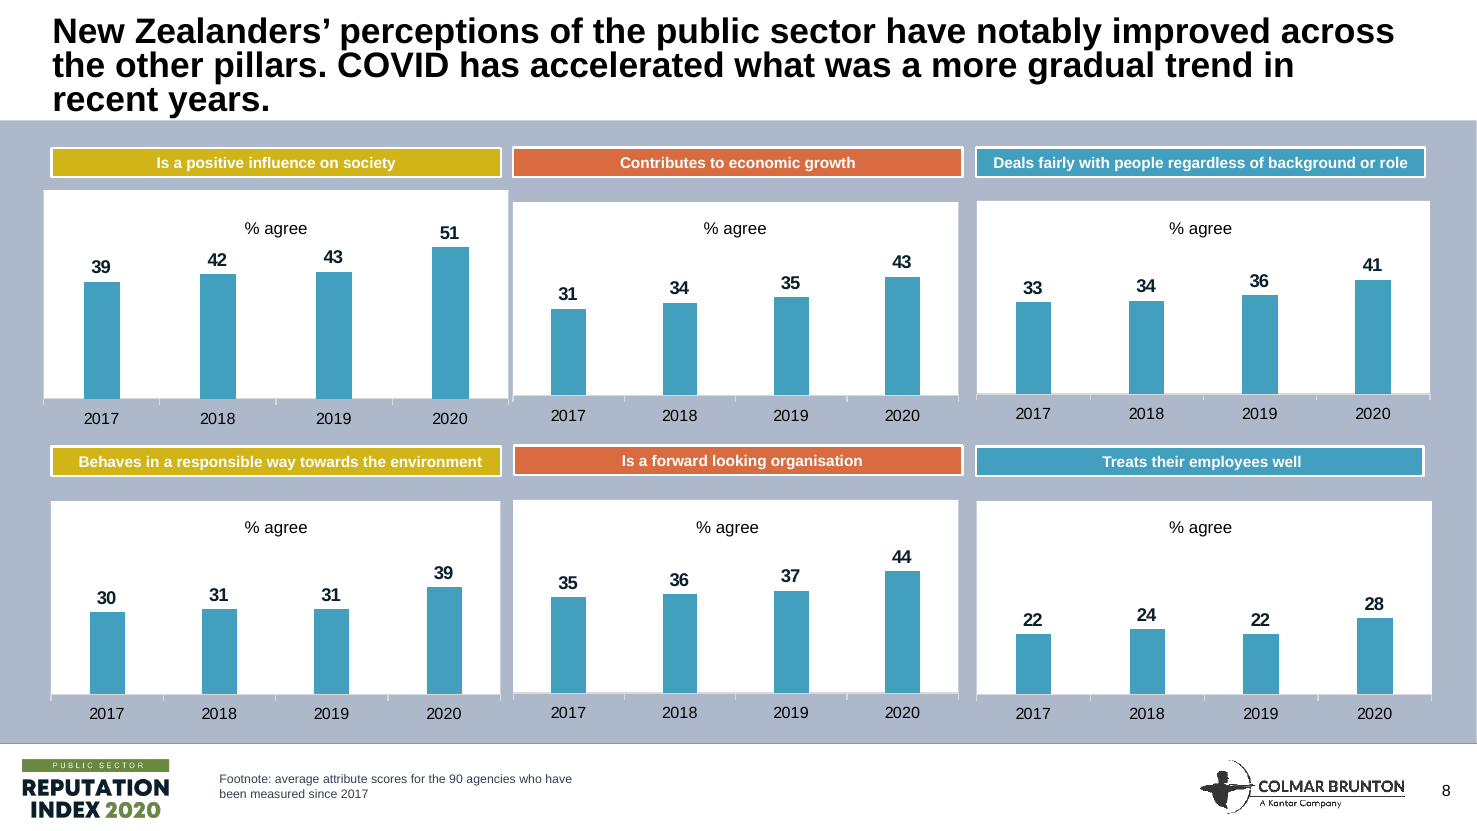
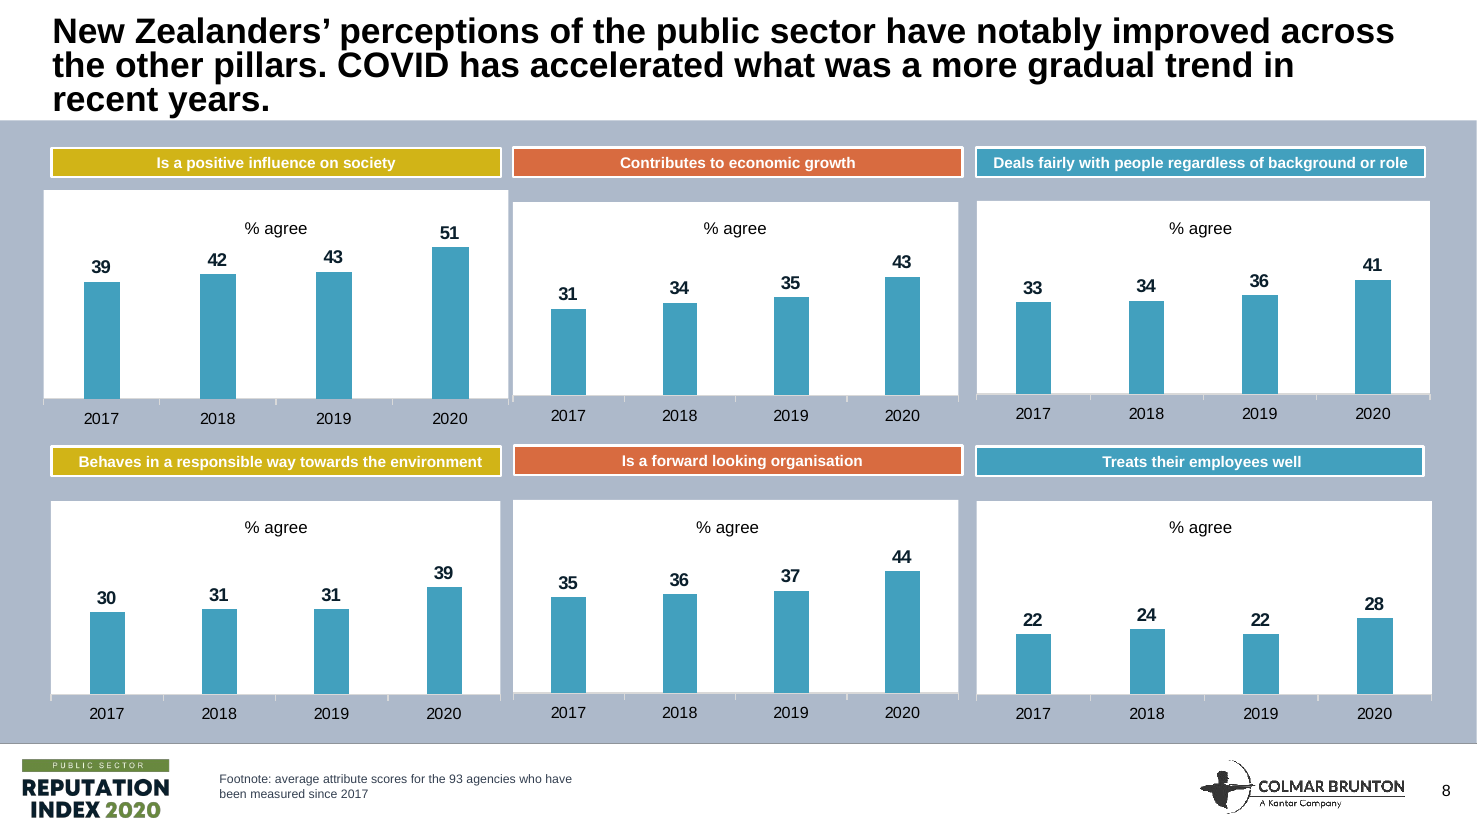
90: 90 -> 93 (456, 779)
